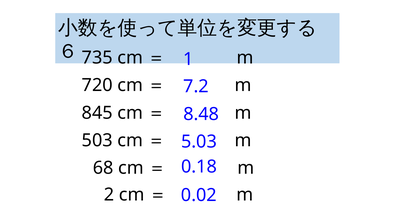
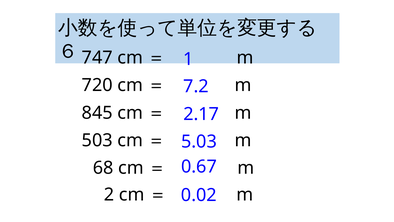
735: 735 -> 747 (97, 58)
8.48: 8.48 -> 2.17 (201, 114)
0.18: 0.18 -> 0.67 (199, 166)
